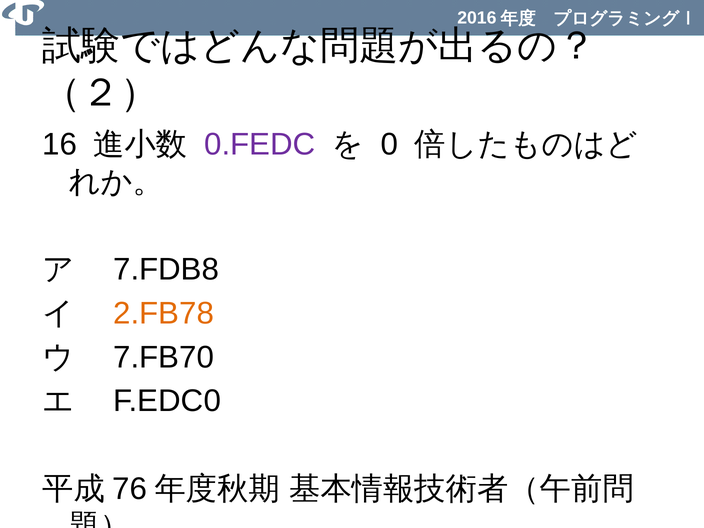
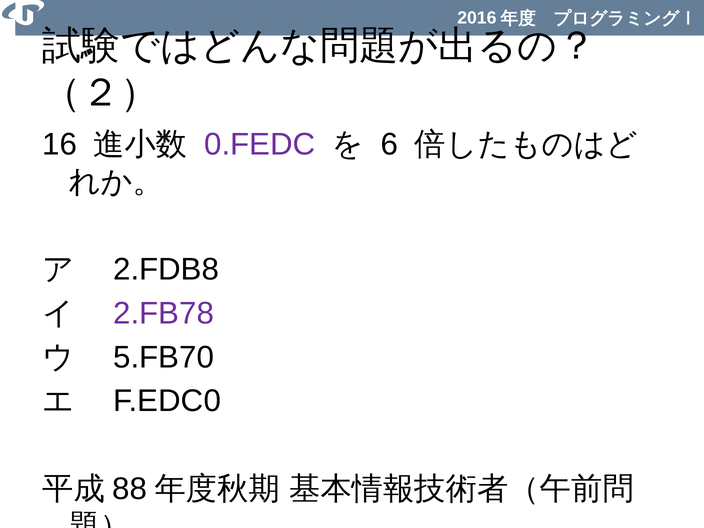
0: 0 -> 6 (389, 144)
7.FDB8: 7.FDB8 -> 2.FDB8 (166, 270)
2.FB78 colour: orange -> purple (164, 313)
7.FB70: 7.FB70 -> 5.FB70 (164, 357)
76: 76 -> 88 (130, 489)
